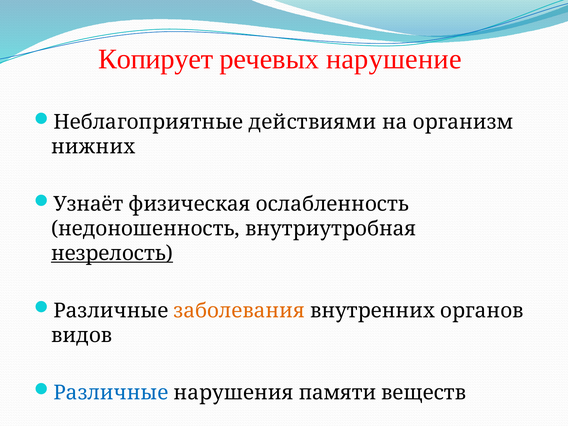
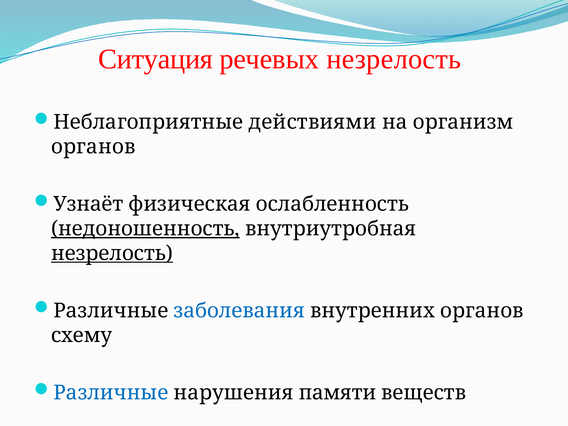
Копирует: Копирует -> Ситуация (156, 59)
речевых нарушение: нарушение -> незрелость (394, 59)
нижних: нижних -> органов (93, 147)
недоношенность underline: none -> present (145, 229)
заболевания colour: orange -> blue (239, 311)
видов: видов -> схему (82, 335)
